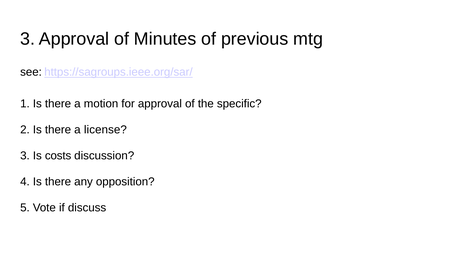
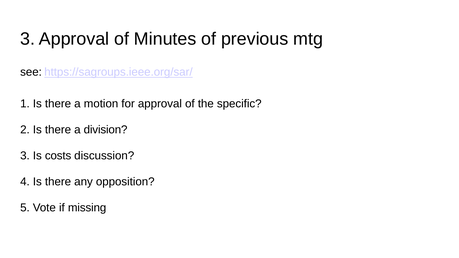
license: license -> division (106, 130)
discuss: discuss -> missing (87, 208)
